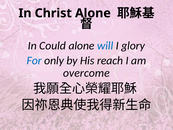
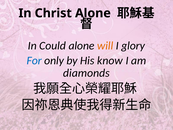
will colour: blue -> orange (105, 46)
reach: reach -> know (110, 60)
overcome: overcome -> diamonds (86, 73)
